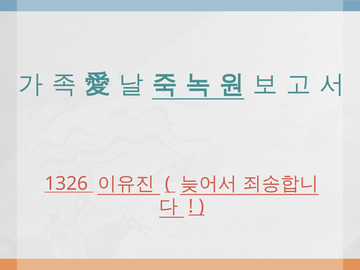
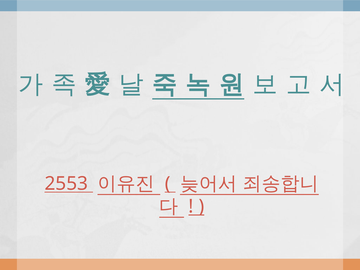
1326: 1326 -> 2553 (66, 184)
